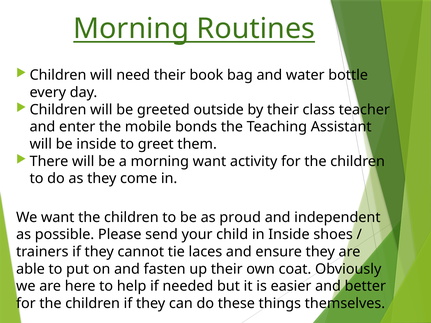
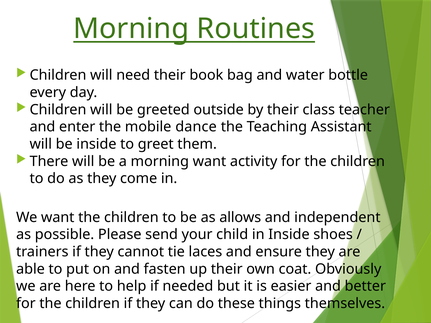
bonds: bonds -> dance (196, 127)
proud: proud -> allows (240, 217)
